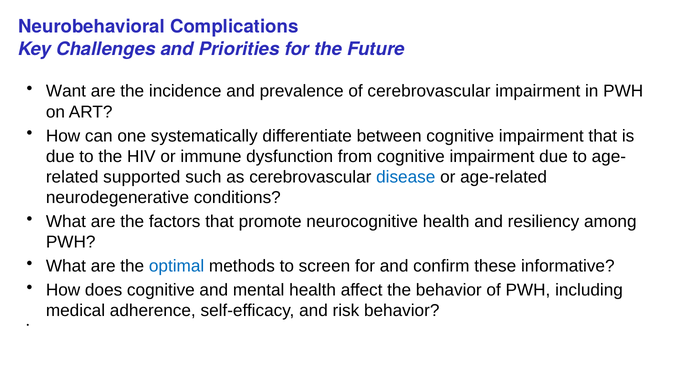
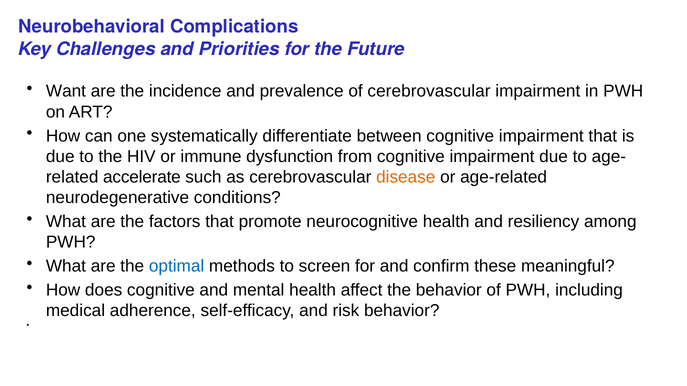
supported: supported -> accelerate (142, 177)
disease colour: blue -> orange (406, 177)
informative: informative -> meaningful (568, 267)
